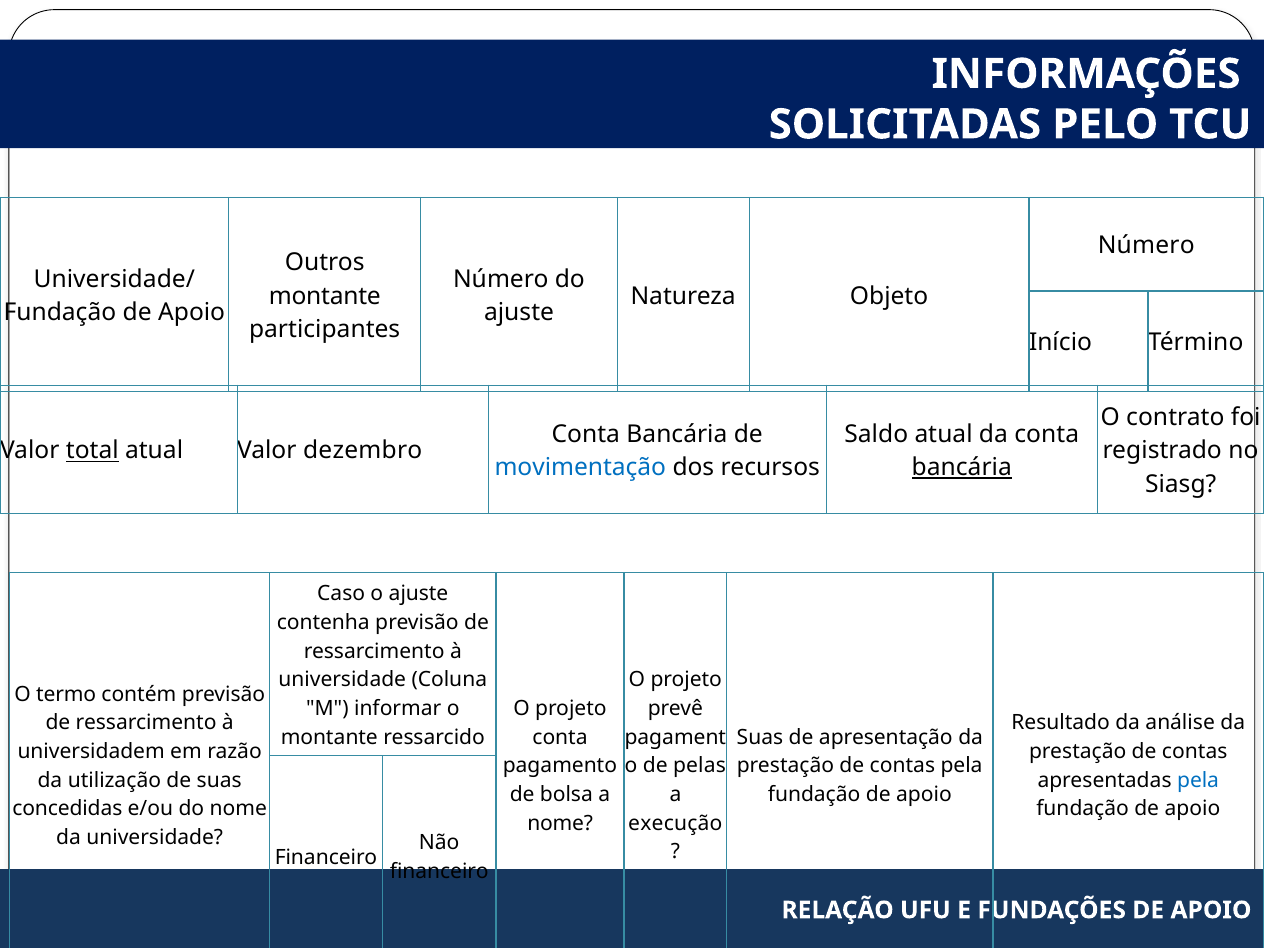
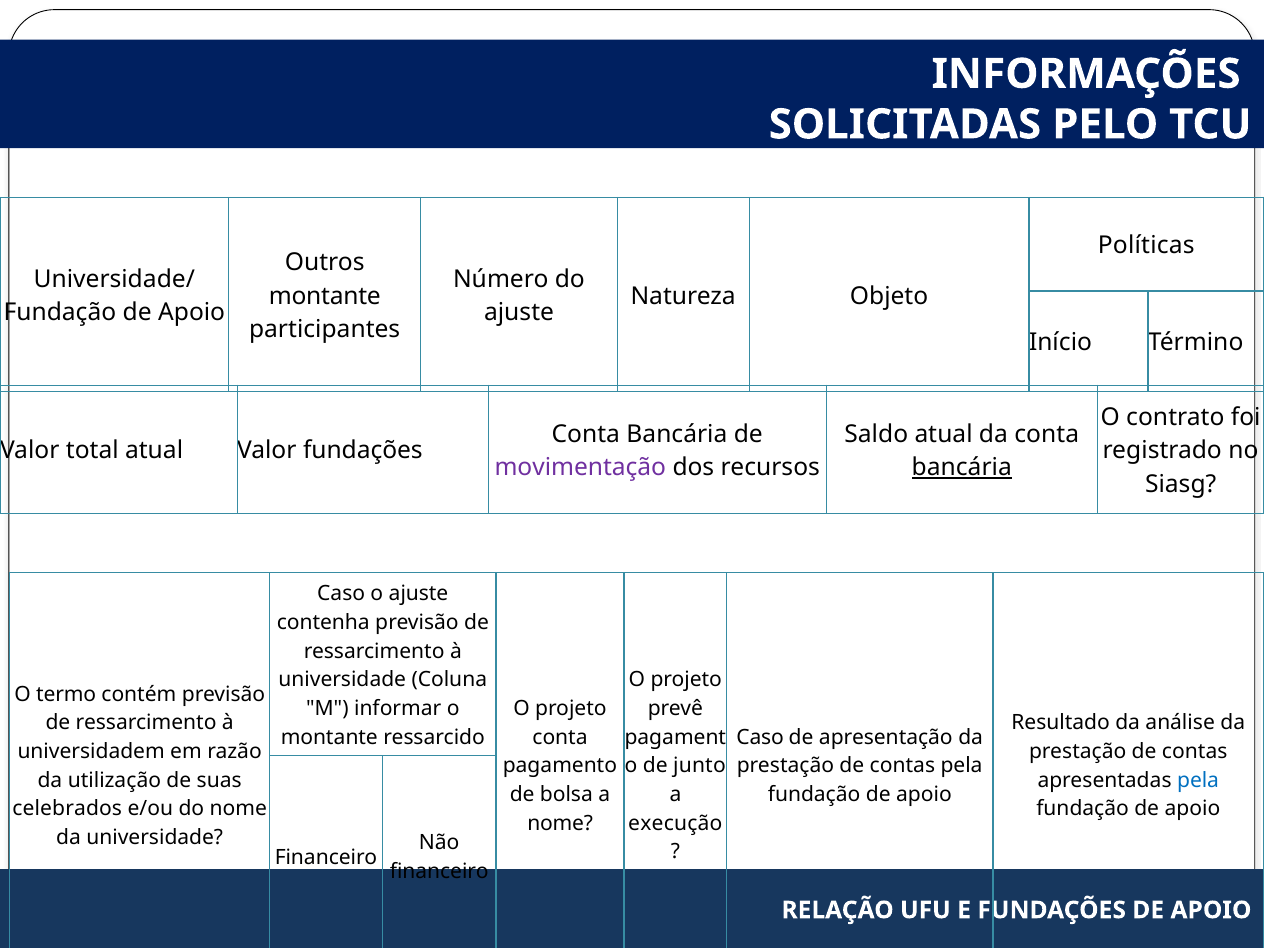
Número: Número -> Políticas (1146, 246)
total underline: present -> none (92, 451)
Valor dezembro: dezembro -> fundações (363, 451)
movimentação colour: blue -> purple (580, 467)
Suas: Suas -> Caso (760, 737)
pelas: pelas -> junto (699, 766)
concedidas: concedidas -> celebrados (67, 809)
